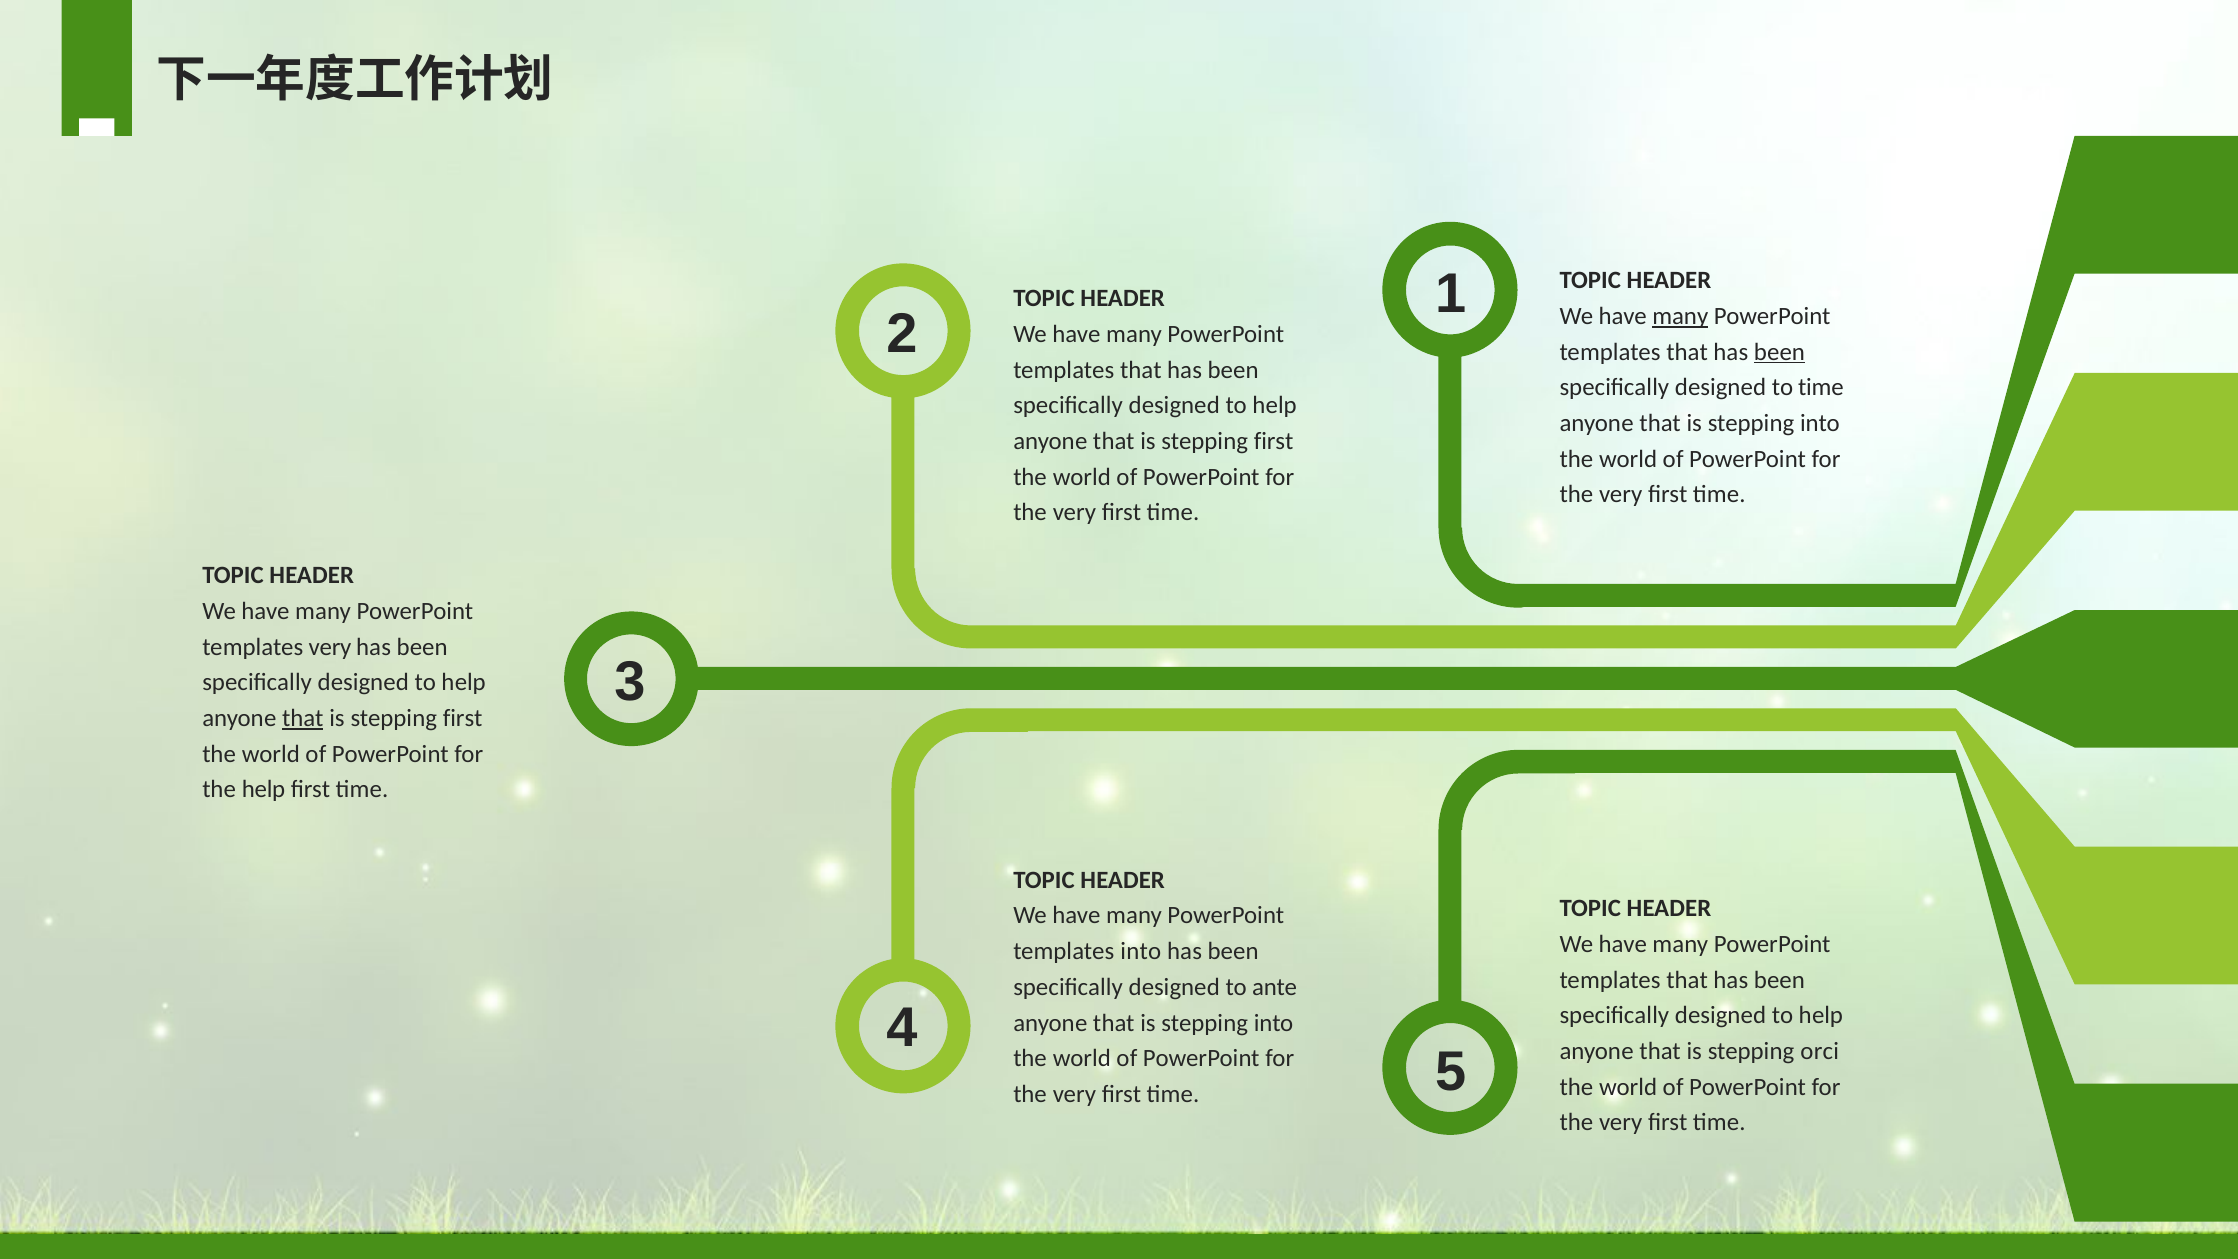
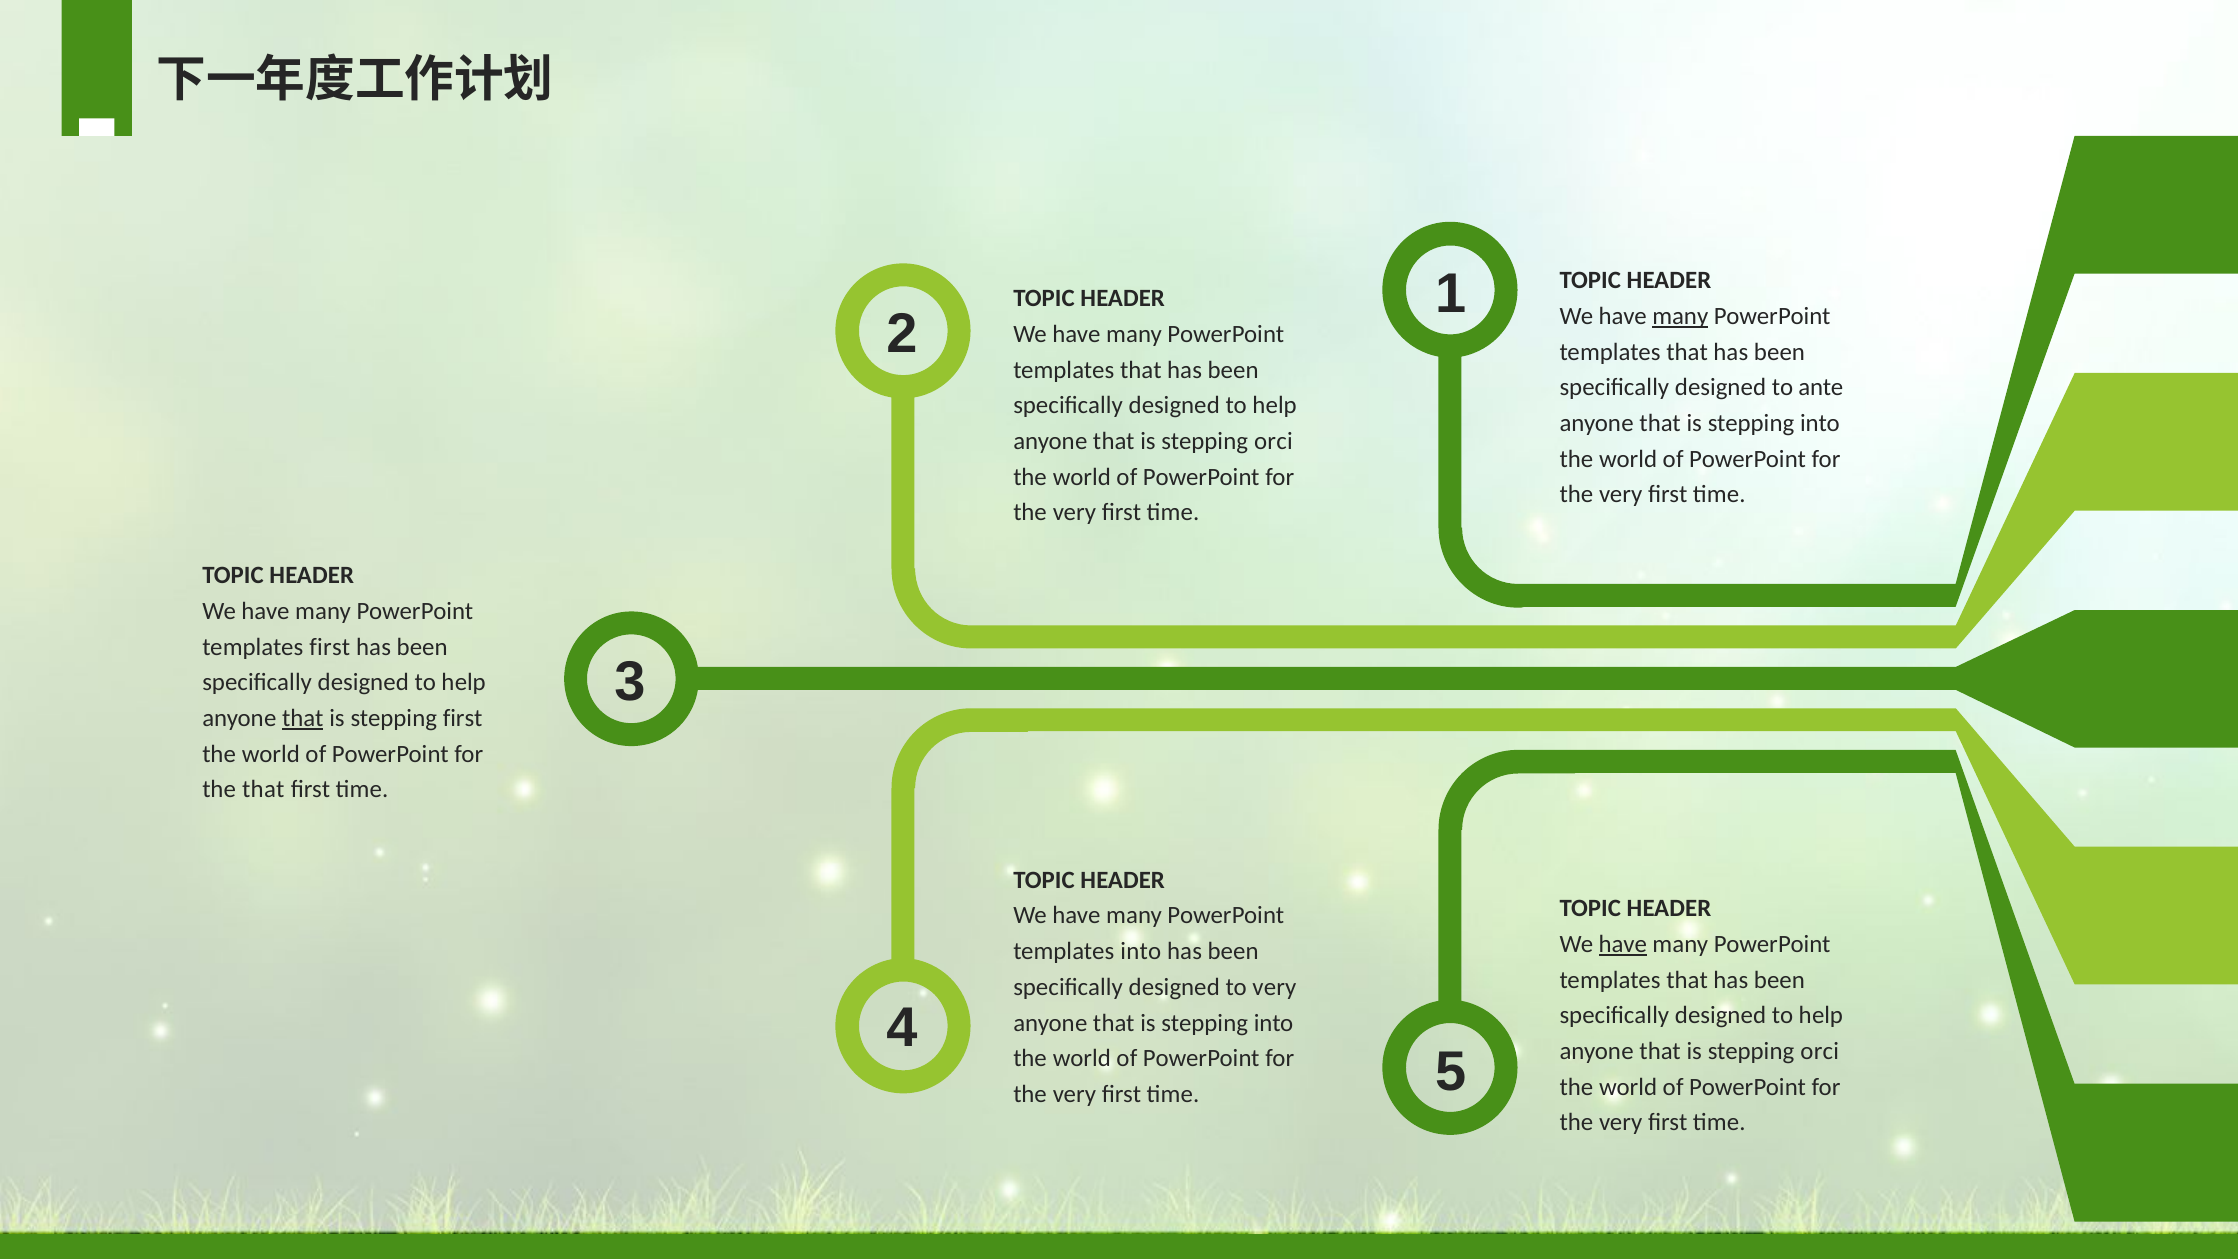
been underline: present -> none (1779, 352)
to time: time -> ante (1821, 388)
first: first -> orci (1273, 441)
templates very: very -> first (330, 647)
the help: help -> that (263, 790)
have underline: none -> present (1623, 944)
to ante: ante -> very (1274, 987)
